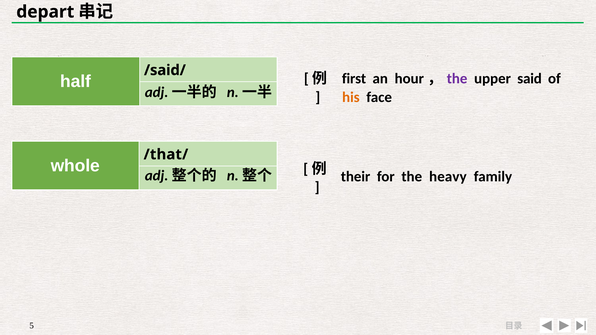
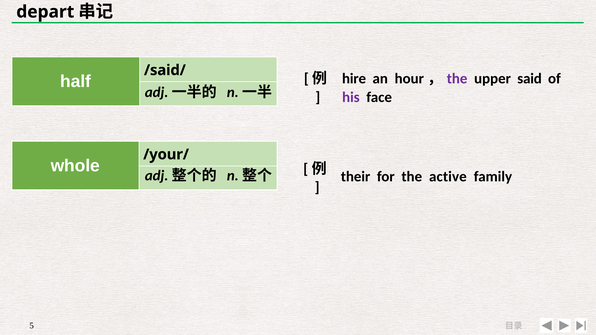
first: first -> hire (354, 79)
his colour: orange -> purple (351, 97)
/that/: /that/ -> /your/ (166, 155)
heavy: heavy -> active (448, 177)
